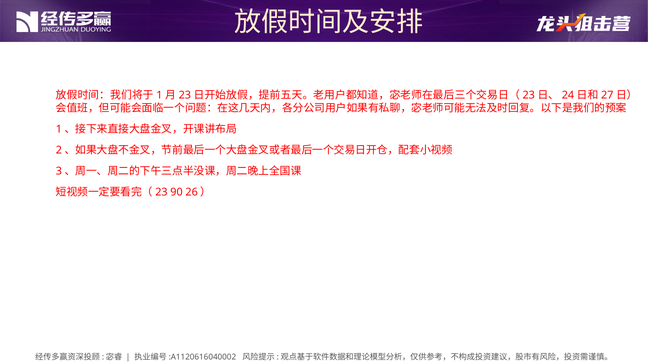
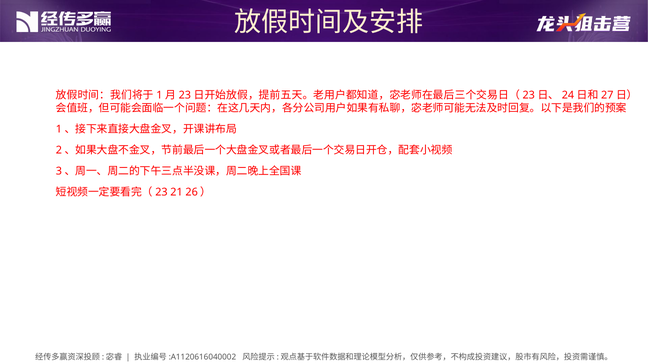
90: 90 -> 21 (177, 192)
